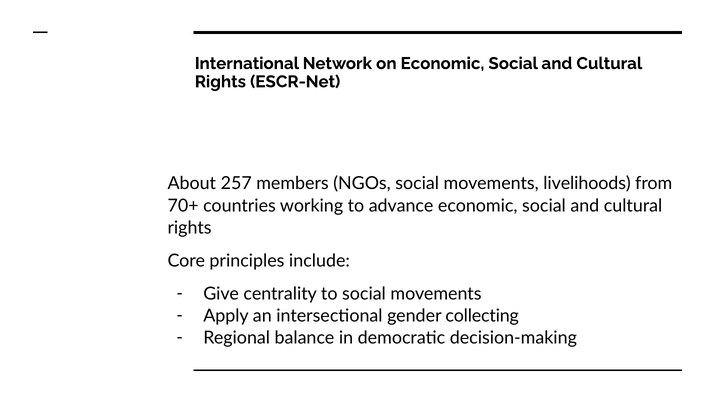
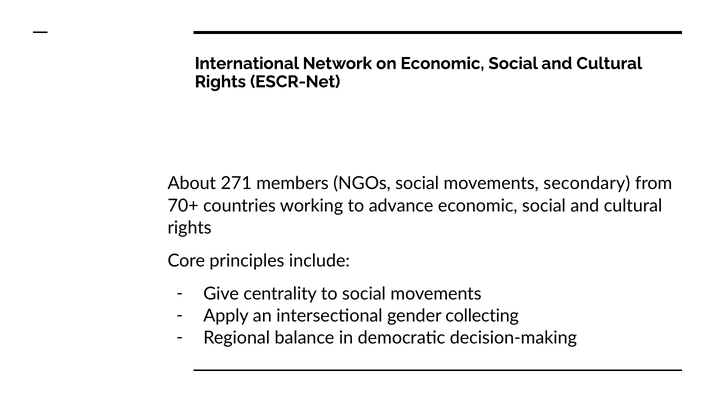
257: 257 -> 271 (236, 184)
livelihoods: livelihoods -> secondary (587, 184)
